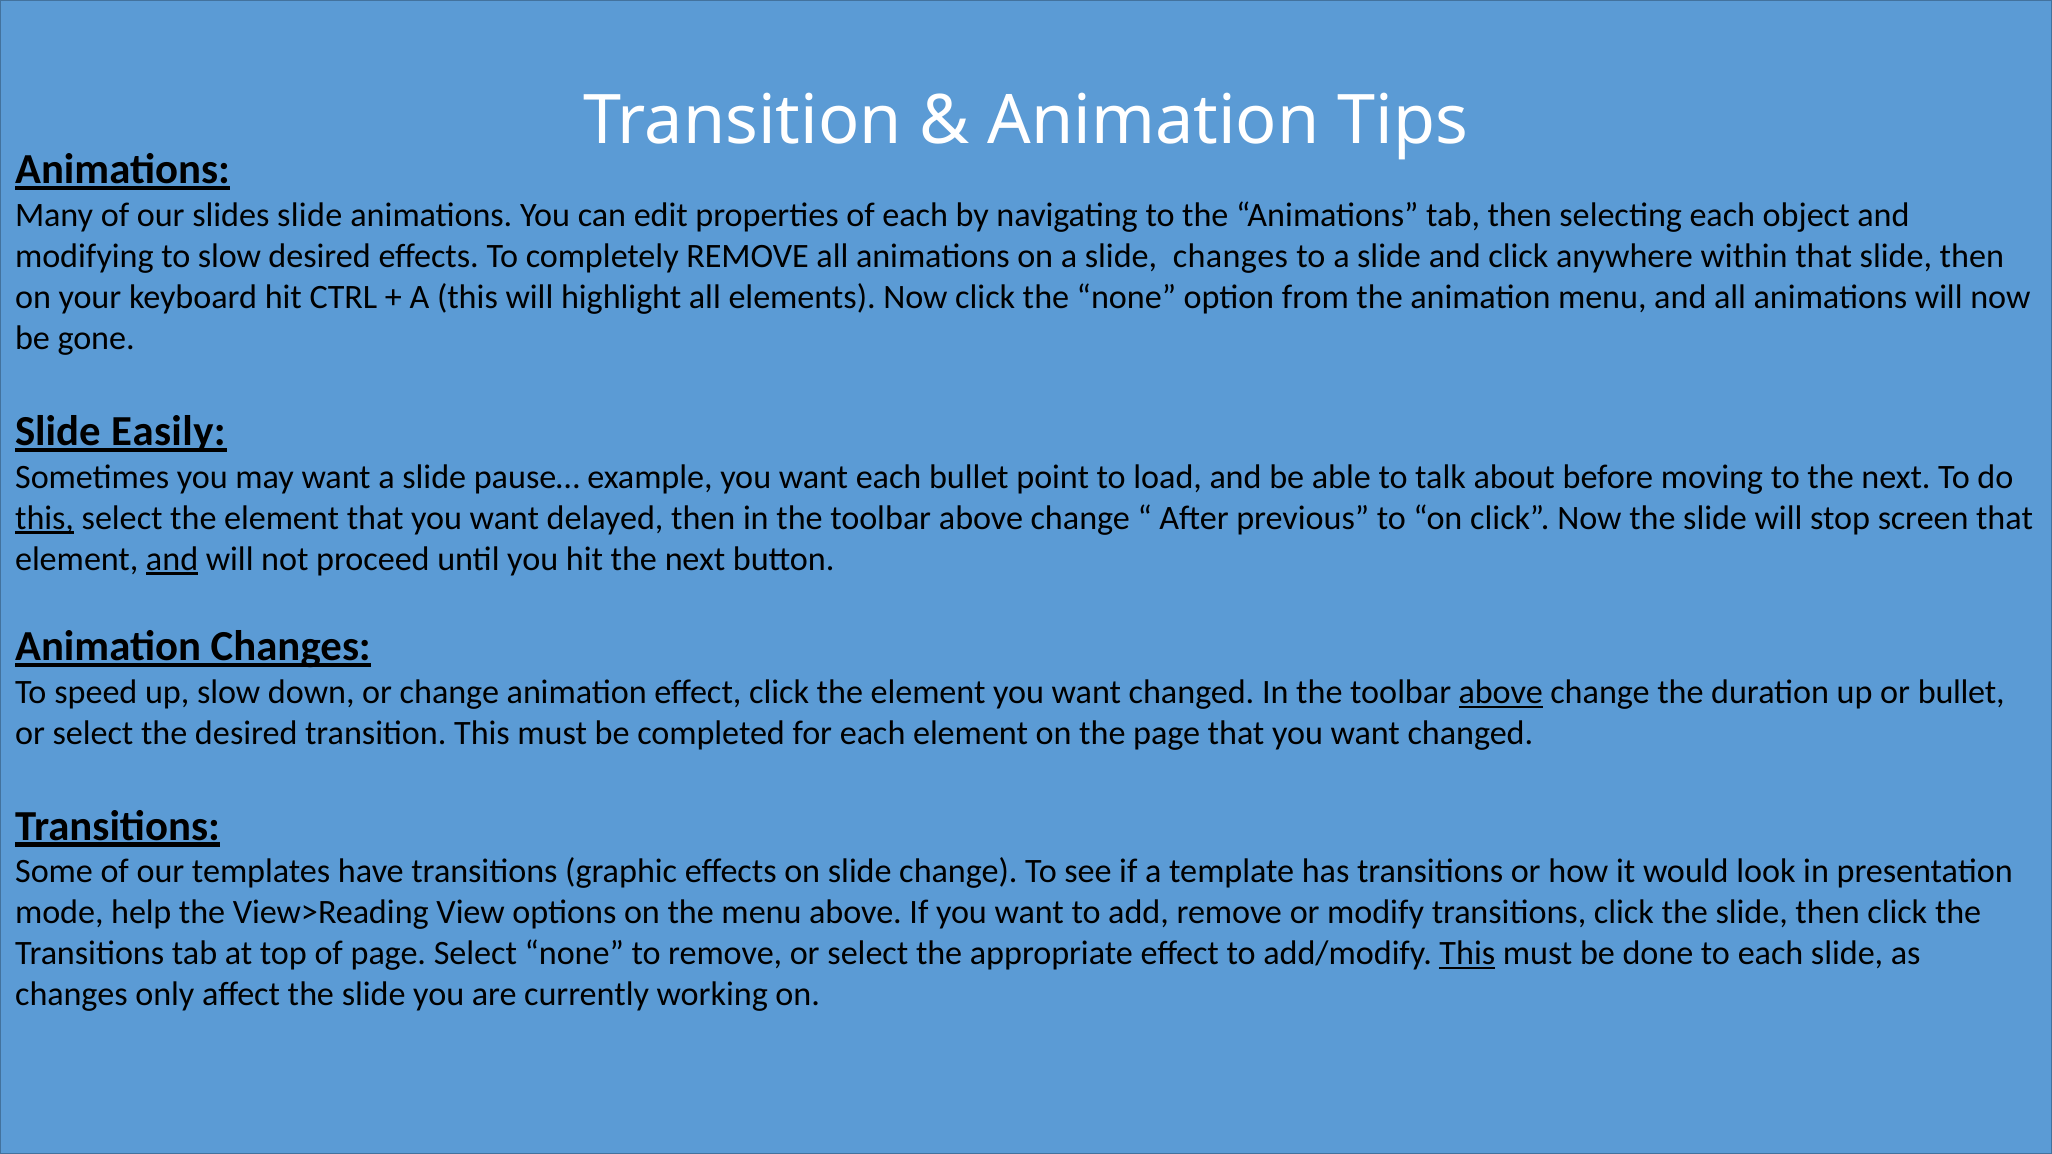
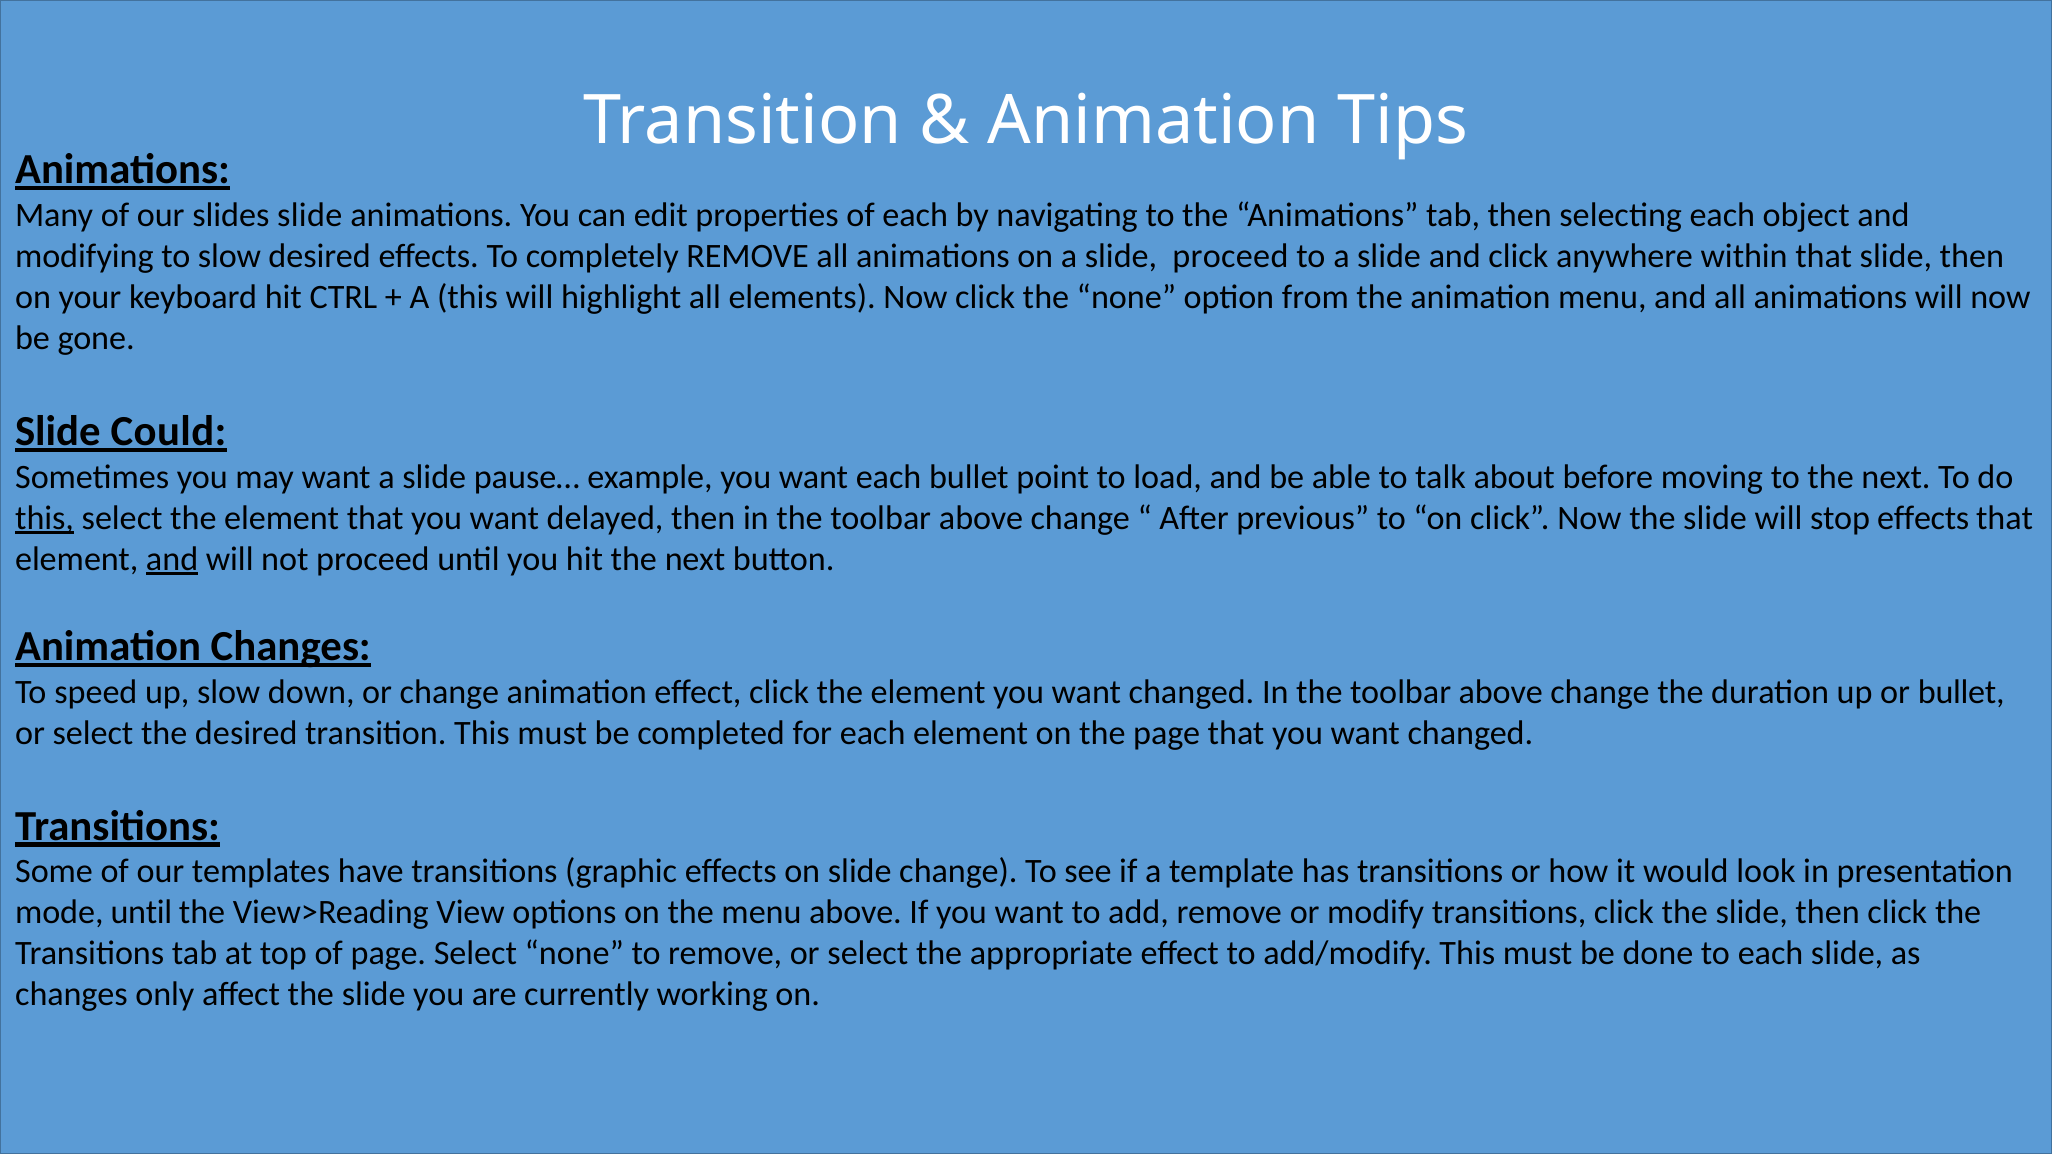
slide changes: changes -> proceed (1230, 256)
Easily: Easily -> Could (168, 431)
stop screen: screen -> effects (1923, 518)
above underline: present -> none (1501, 692)
mode help: help -> until (141, 913)
This underline: present -> none (1467, 954)
